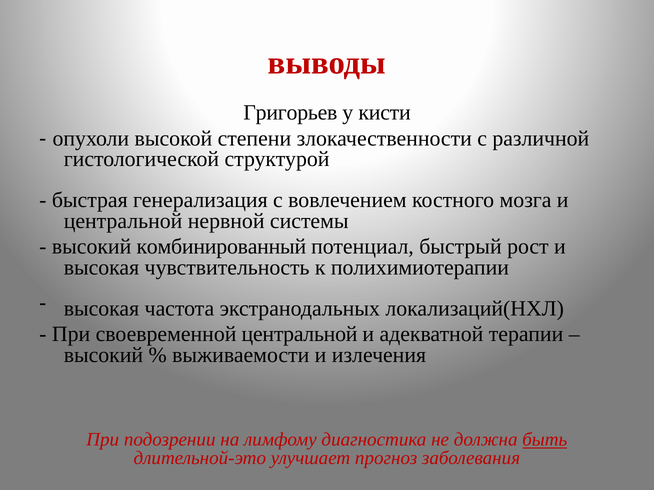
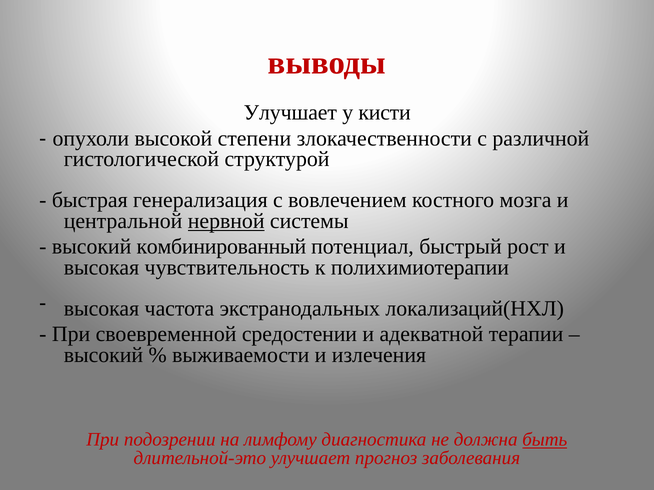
Григорьев: Григорьев -> Улучшает (290, 113)
нервной underline: none -> present (226, 221)
своевременной центральной: центральной -> средостении (299, 334)
